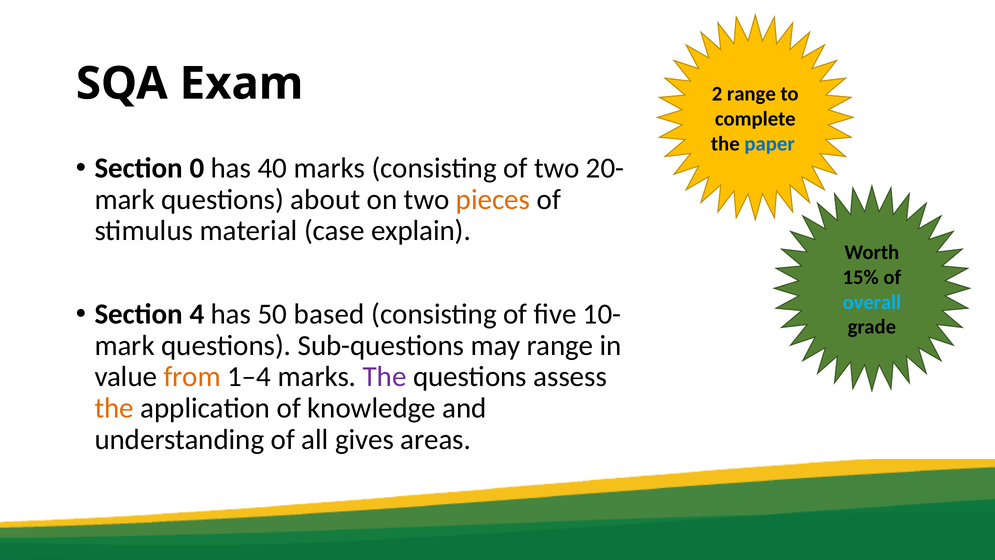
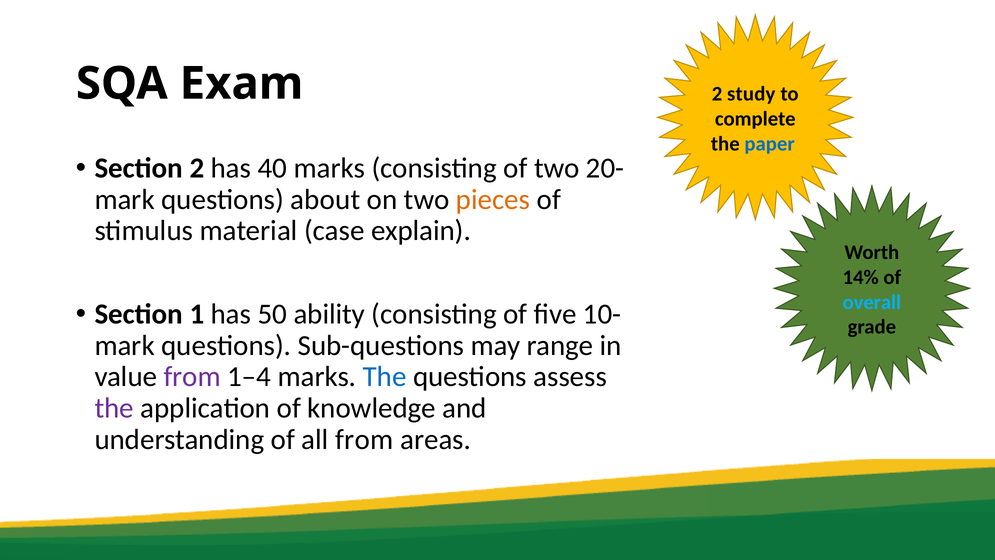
2 range: range -> study (751, 94)
Section 0: 0 -> 2 (197, 168)
15%: 15% -> 14% (861, 277)
4: 4 -> 1 (197, 314)
based: based -> ability (329, 314)
from colour: orange -> purple (192, 377)
The colour: purple -> blue (385, 377)
the colour: orange -> purple (114, 408)
all gives: gives -> from (364, 439)
